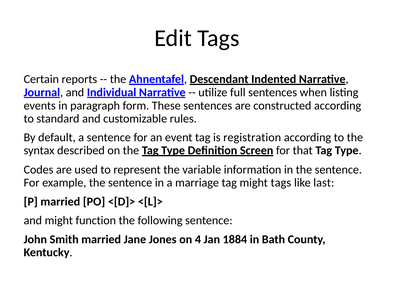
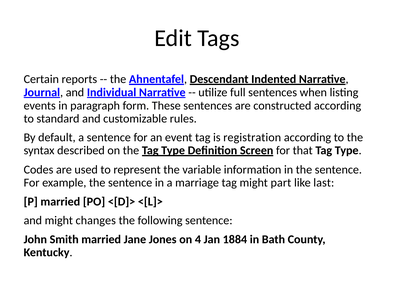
might tags: tags -> part (281, 182)
function: function -> changes (96, 220)
